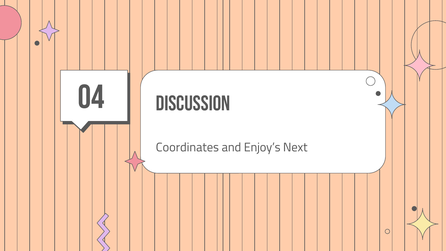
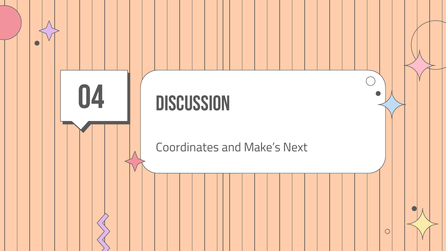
Enjoy’s: Enjoy’s -> Make’s (262, 147)
